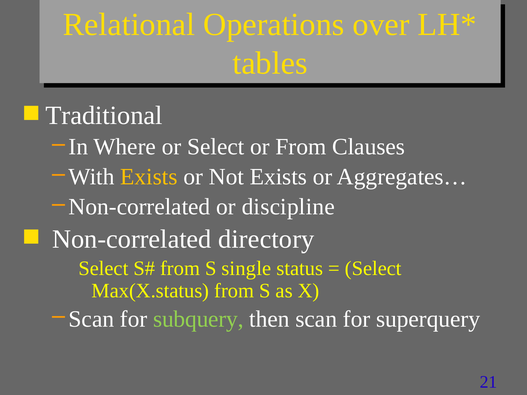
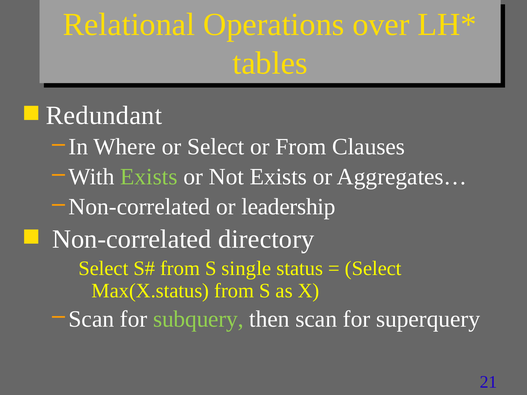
Traditional: Traditional -> Redundant (104, 115)
Exists colour: yellow -> light green (149, 177)
discipline: discipline -> leadership (288, 207)
